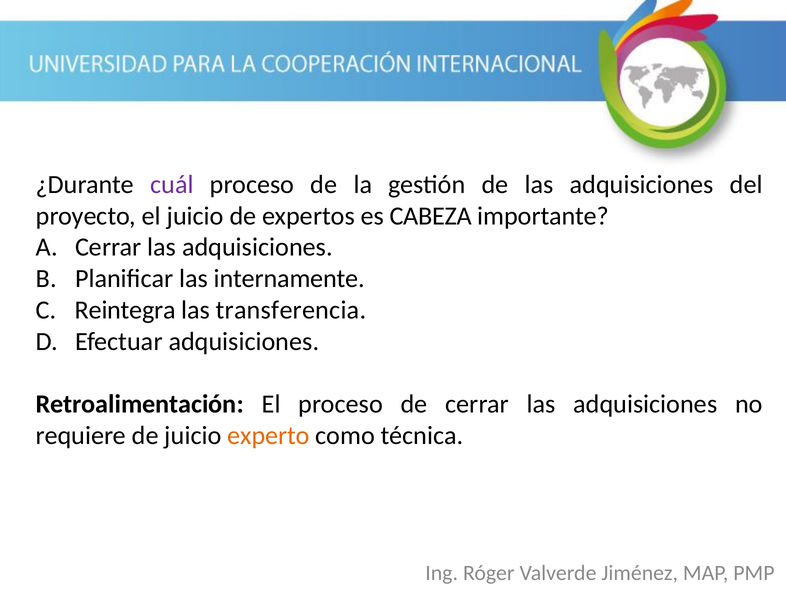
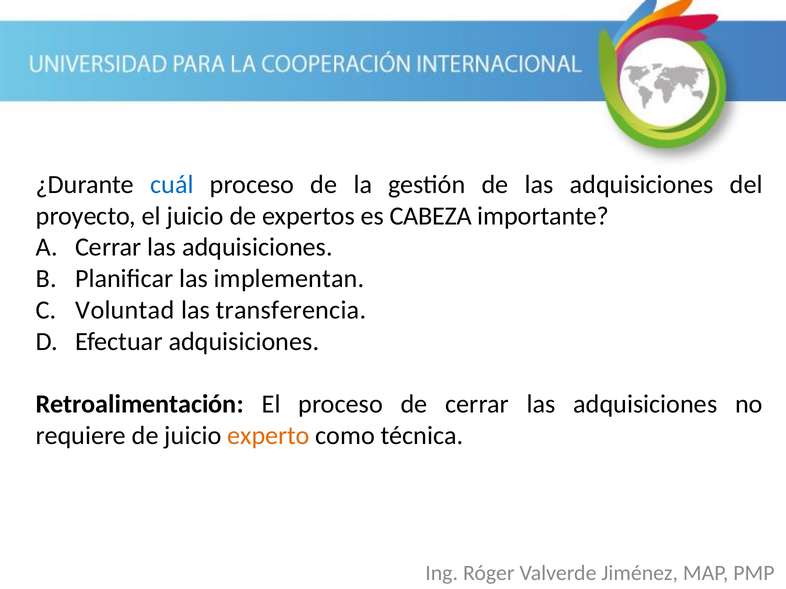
cuál colour: purple -> blue (172, 185)
internamente: internamente -> implementan (289, 279)
Reintegra: Reintegra -> Voluntad (125, 310)
